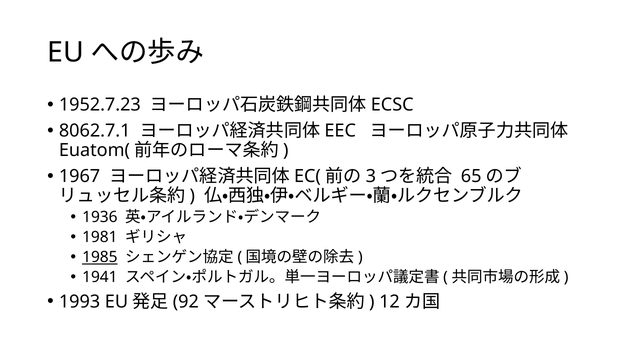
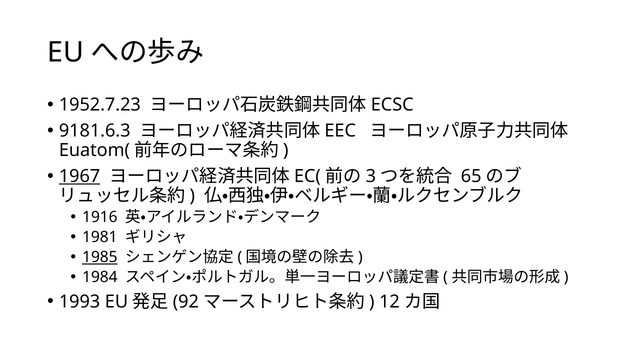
8062.7.1: 8062.7.1 -> 9181.6.3 (95, 131)
1967 underline: none -> present (80, 176)
1936: 1936 -> 1916 (100, 217)
1941: 1941 -> 1984 (100, 277)
